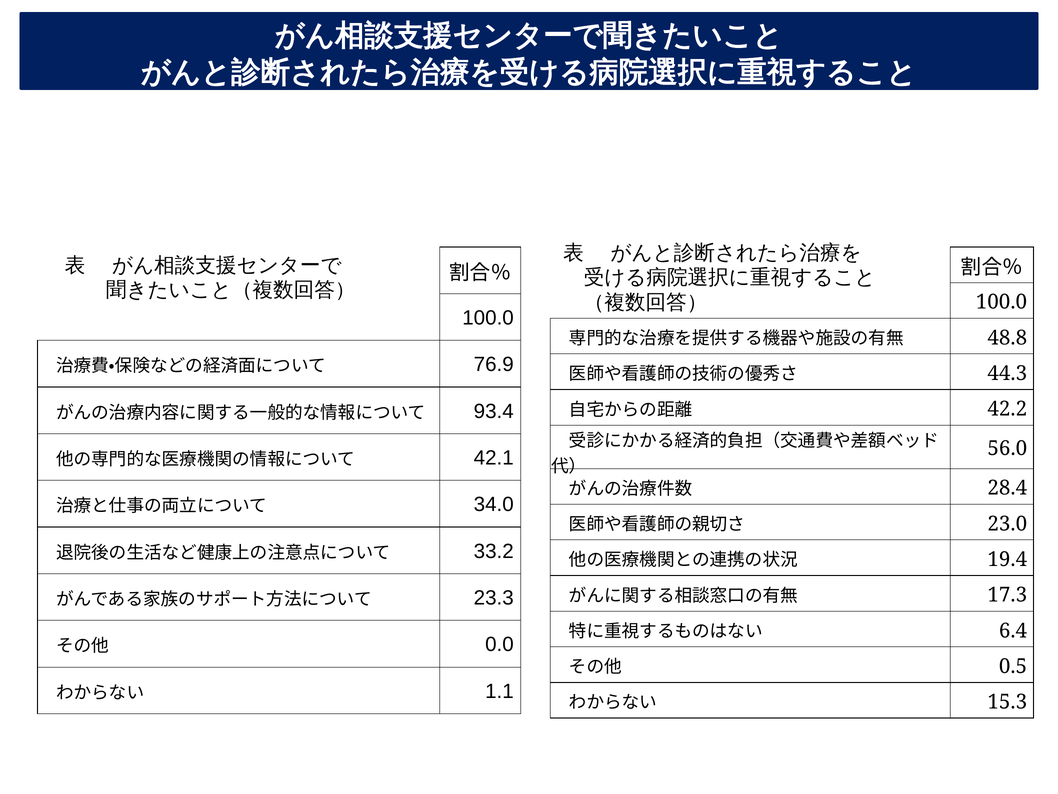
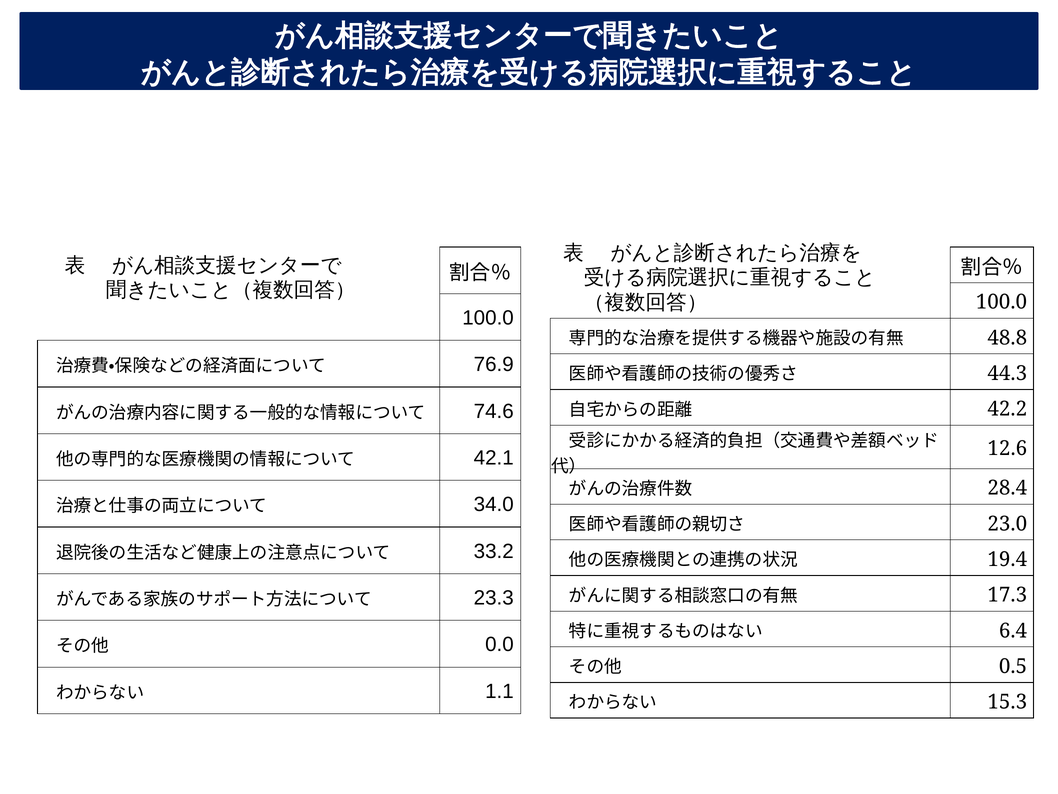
93.4: 93.4 -> 74.6 (494, 411)
56.0: 56.0 -> 12.6 (1007, 448)
